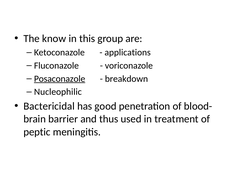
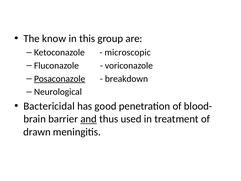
applications: applications -> microscopic (128, 52)
Nucleophilic: Nucleophilic -> Neurological (58, 92)
and underline: none -> present (89, 119)
peptic: peptic -> drawn (37, 132)
